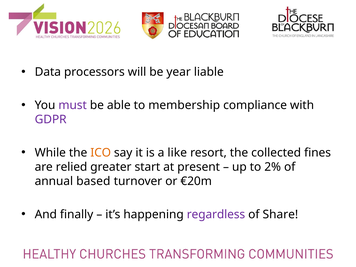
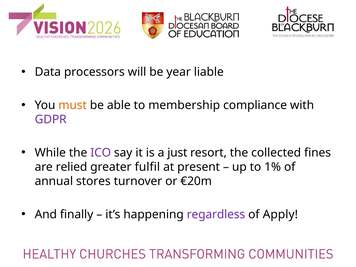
must colour: purple -> orange (73, 105)
ICO colour: orange -> purple (101, 153)
like: like -> just (177, 153)
start: start -> fulfil (147, 167)
2%: 2% -> 1% (273, 167)
based: based -> stores (93, 181)
Share: Share -> Apply (280, 214)
